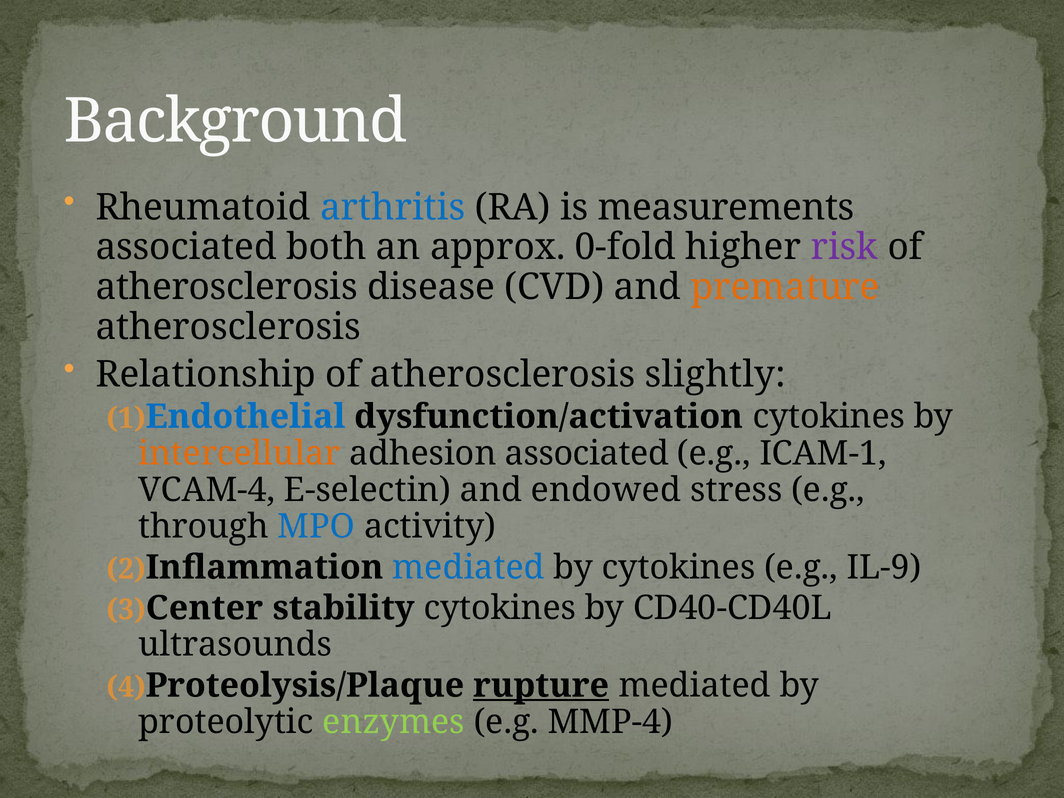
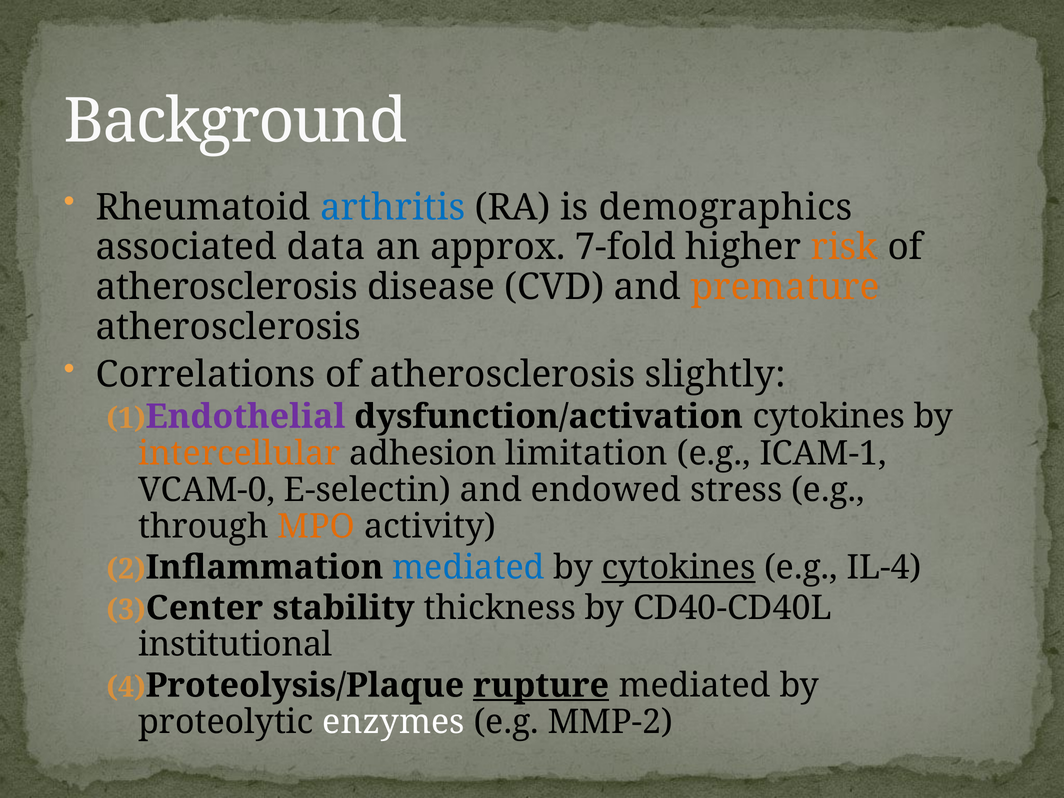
measurements: measurements -> demographics (726, 207)
both: both -> data (326, 247)
0-fold: 0-fold -> 7-fold (625, 247)
risk colour: purple -> orange (844, 247)
Relationship: Relationship -> Correlations (206, 375)
Endothelial colour: blue -> purple (245, 417)
adhesion associated: associated -> limitation (587, 453)
VCAM-4: VCAM-4 -> VCAM-0 (207, 490)
MPO colour: blue -> orange (316, 527)
cytokines underline: none -> present (679, 567)
IL-9: IL-9 -> IL-4 (884, 567)
stability cytokines: cytokines -> thickness (500, 608)
ultrasounds: ultrasounds -> institutional (235, 645)
enzymes colour: light green -> white (394, 722)
MMP-4: MMP-4 -> MMP-2 (610, 722)
